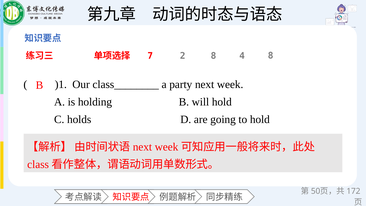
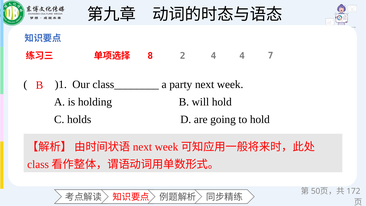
7: 7 -> 8 (150, 56)
2 8: 8 -> 4 (213, 56)
4 8: 8 -> 7 (271, 56)
